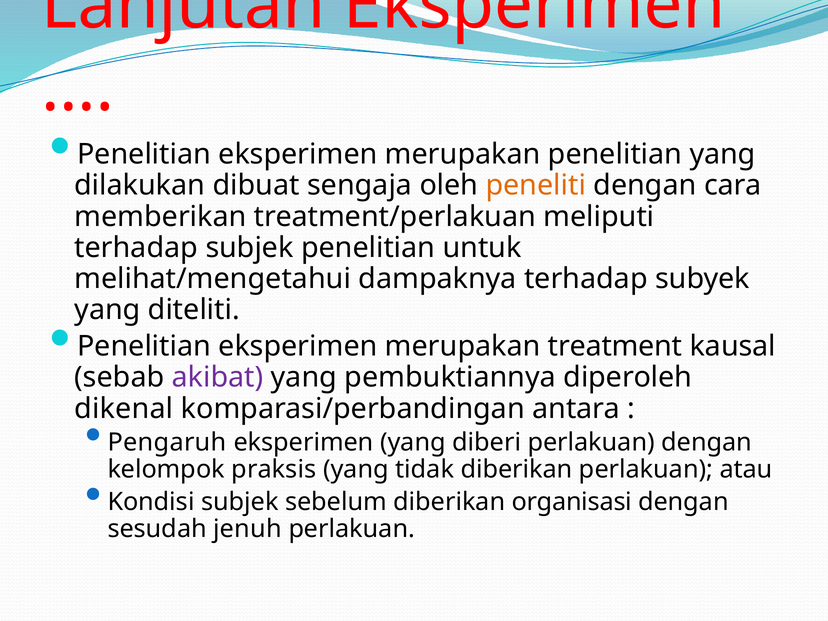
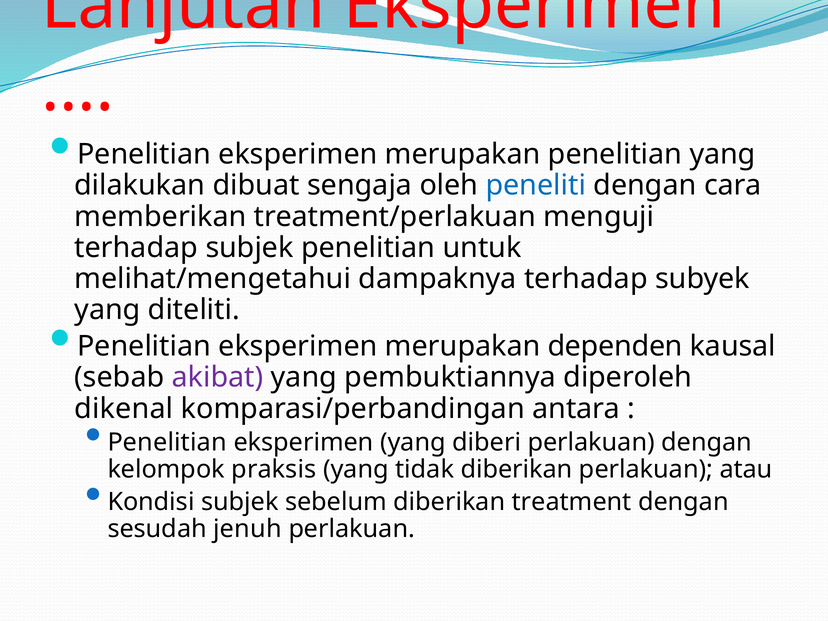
peneliti colour: orange -> blue (536, 185)
meliputi: meliputi -> menguji (599, 217)
treatment: treatment -> dependen (615, 346)
Pengaruh: Pengaruh -> Penelitian (167, 442)
organisasi: organisasi -> treatment (572, 502)
